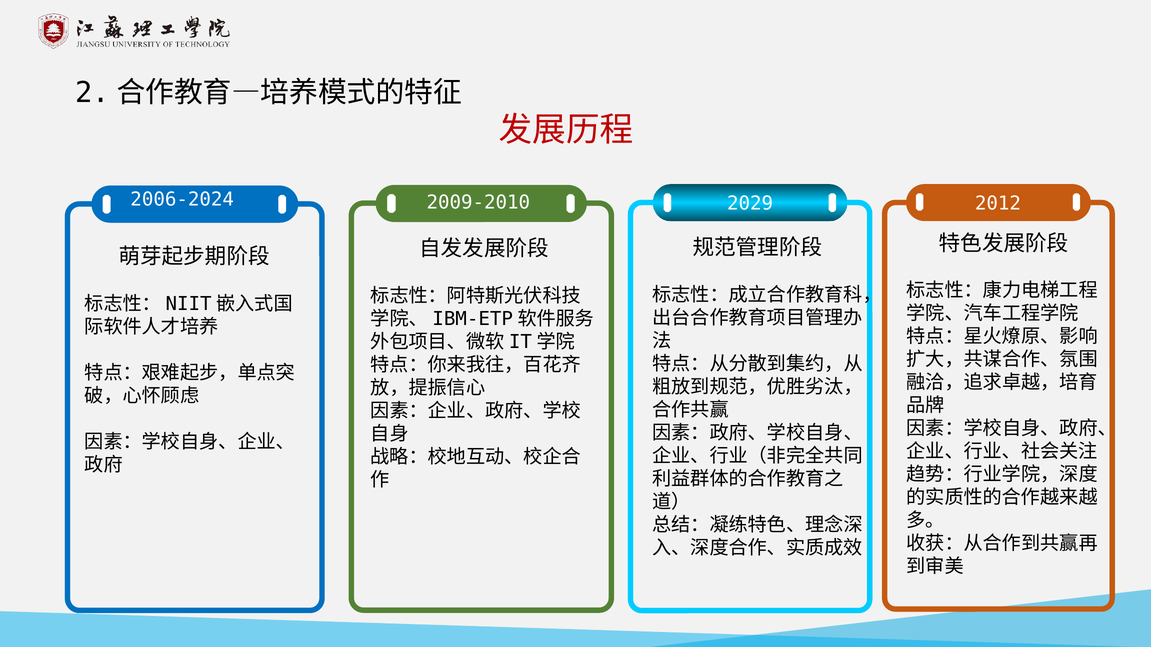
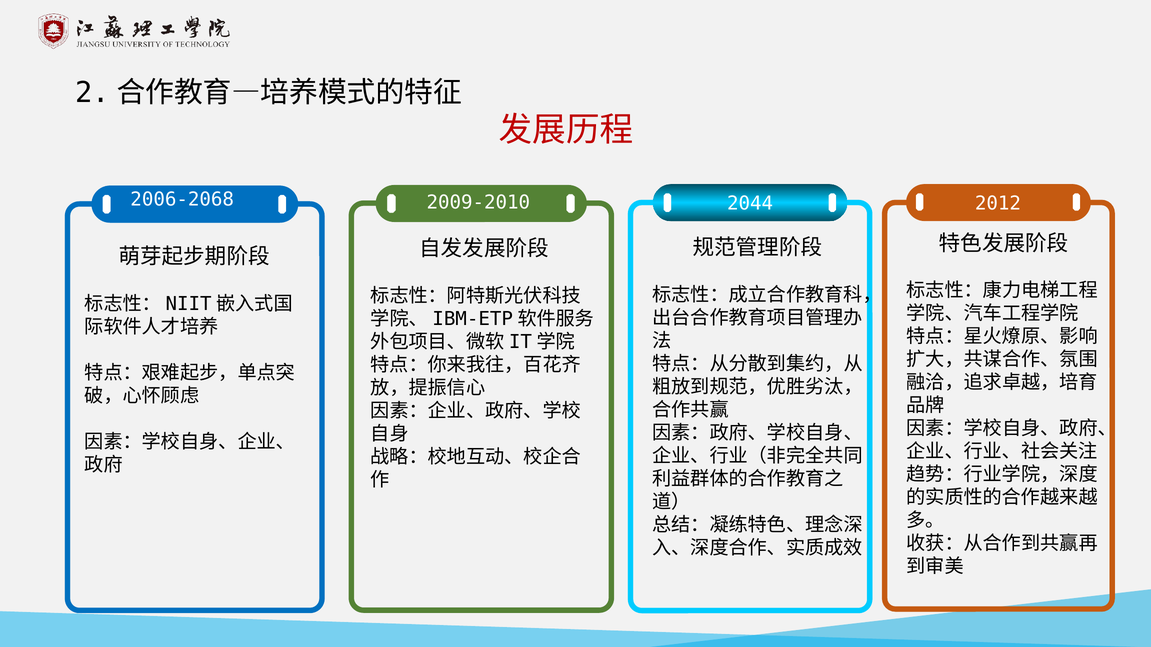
2006-2024: 2006-2024 -> 2006-2068 (182, 200)
2029: 2029 -> 2044 (750, 204)
